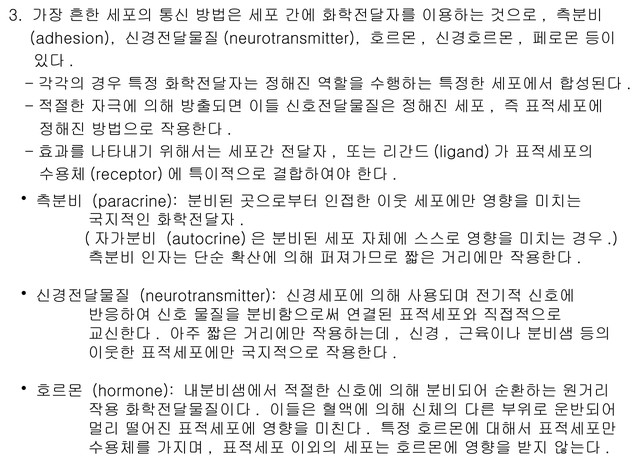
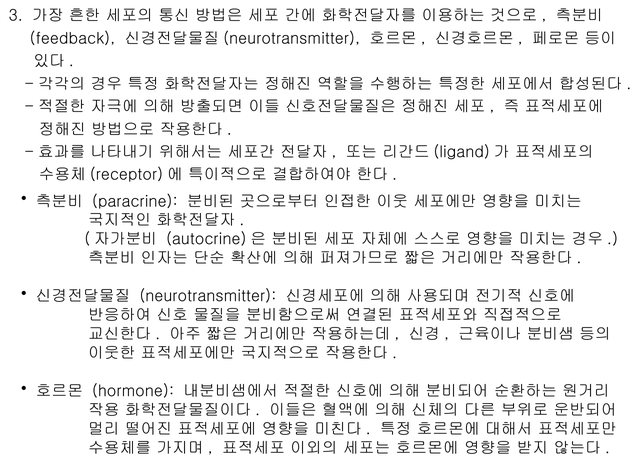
adhesion: adhesion -> feedback (72, 38)
